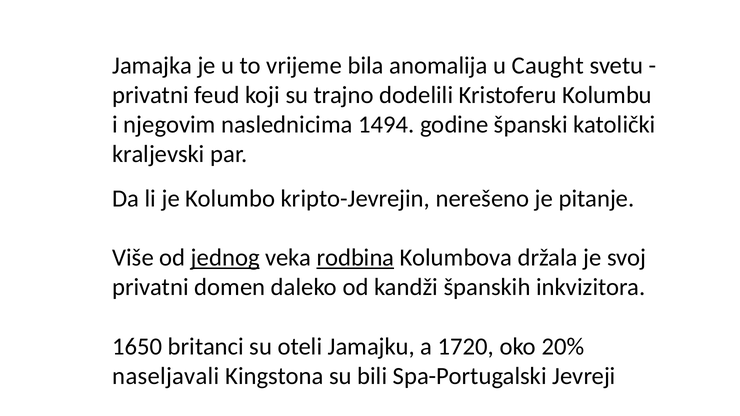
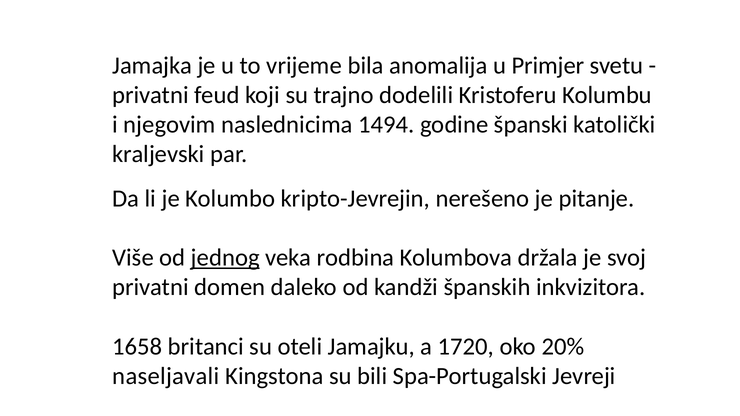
Caught: Caught -> Primjer (548, 65)
rodbina underline: present -> none (355, 258)
1650: 1650 -> 1658 (137, 347)
